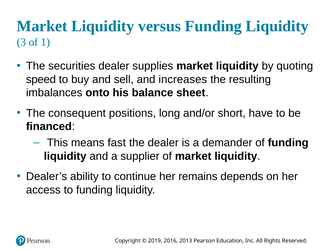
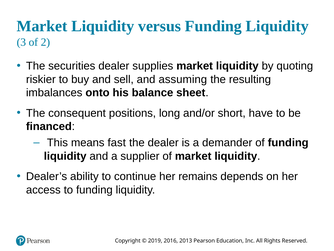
1: 1 -> 2 (45, 42)
speed: speed -> riskier (41, 79)
increases: increases -> assuming (183, 79)
